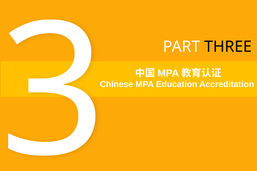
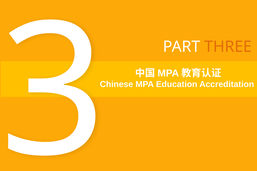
THREE colour: black -> orange (228, 47)
